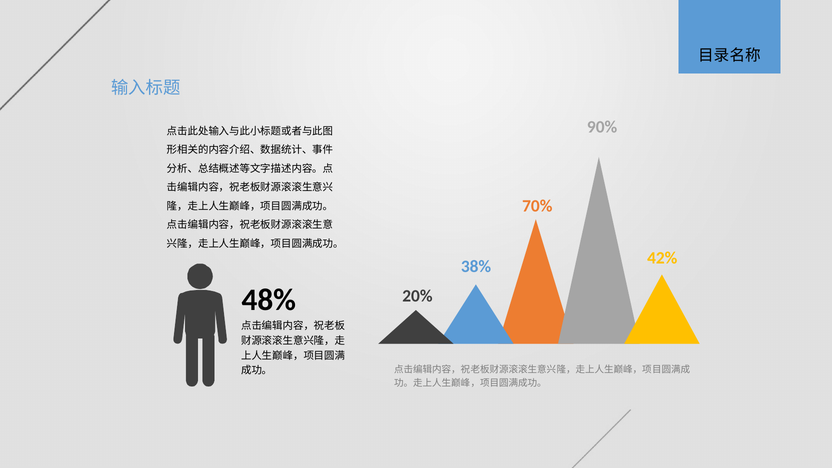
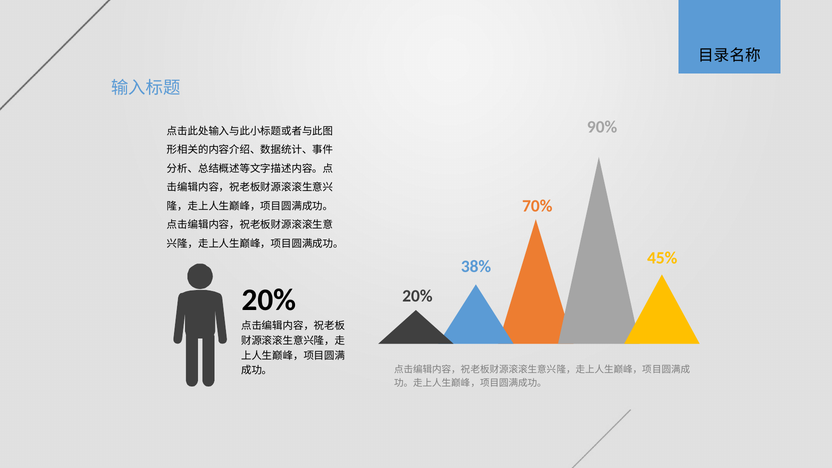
42%: 42% -> 45% (662, 258)
48%: 48% -> 20% (269, 300)
